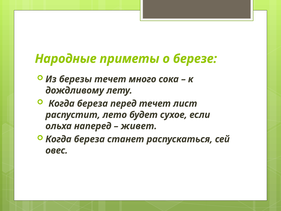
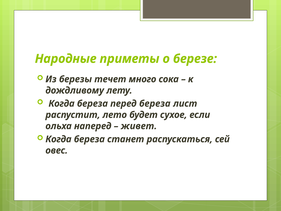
перед течет: течет -> береза (155, 103)
